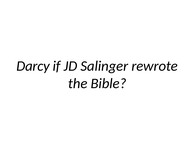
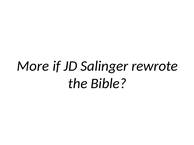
Darcy: Darcy -> More (33, 66)
